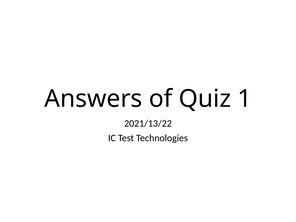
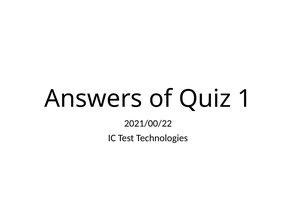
2021/13/22: 2021/13/22 -> 2021/00/22 (148, 123)
